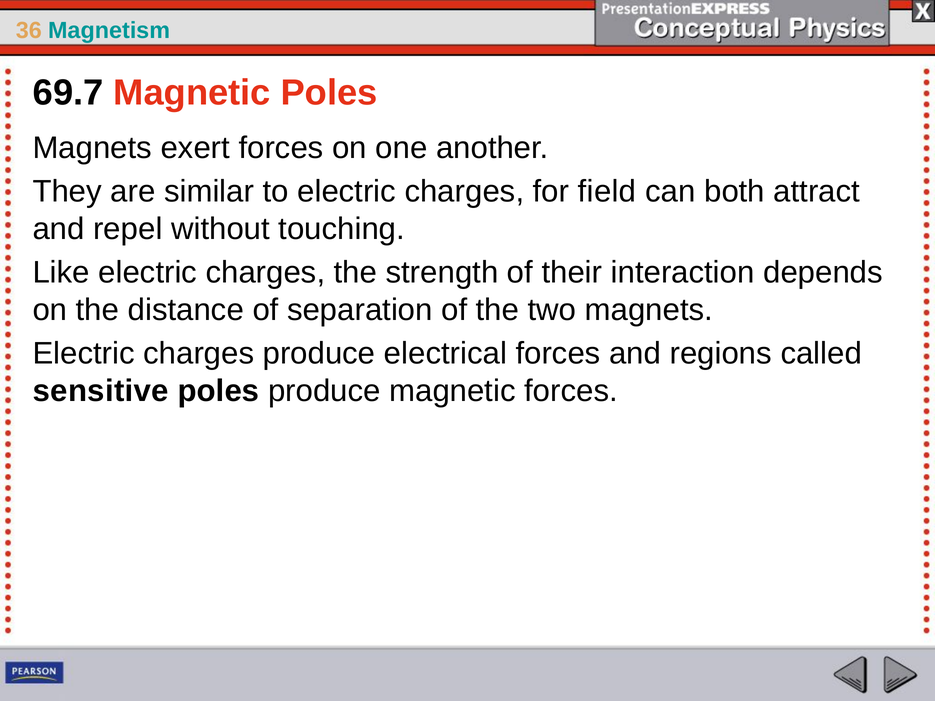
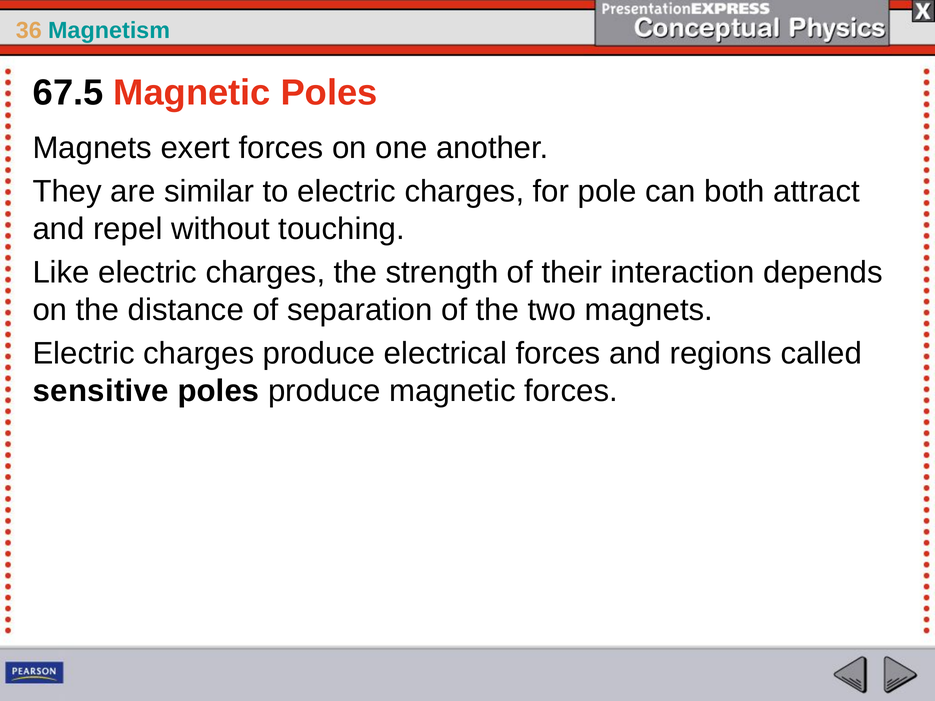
69.7: 69.7 -> 67.5 (68, 93)
field: field -> pole (607, 192)
